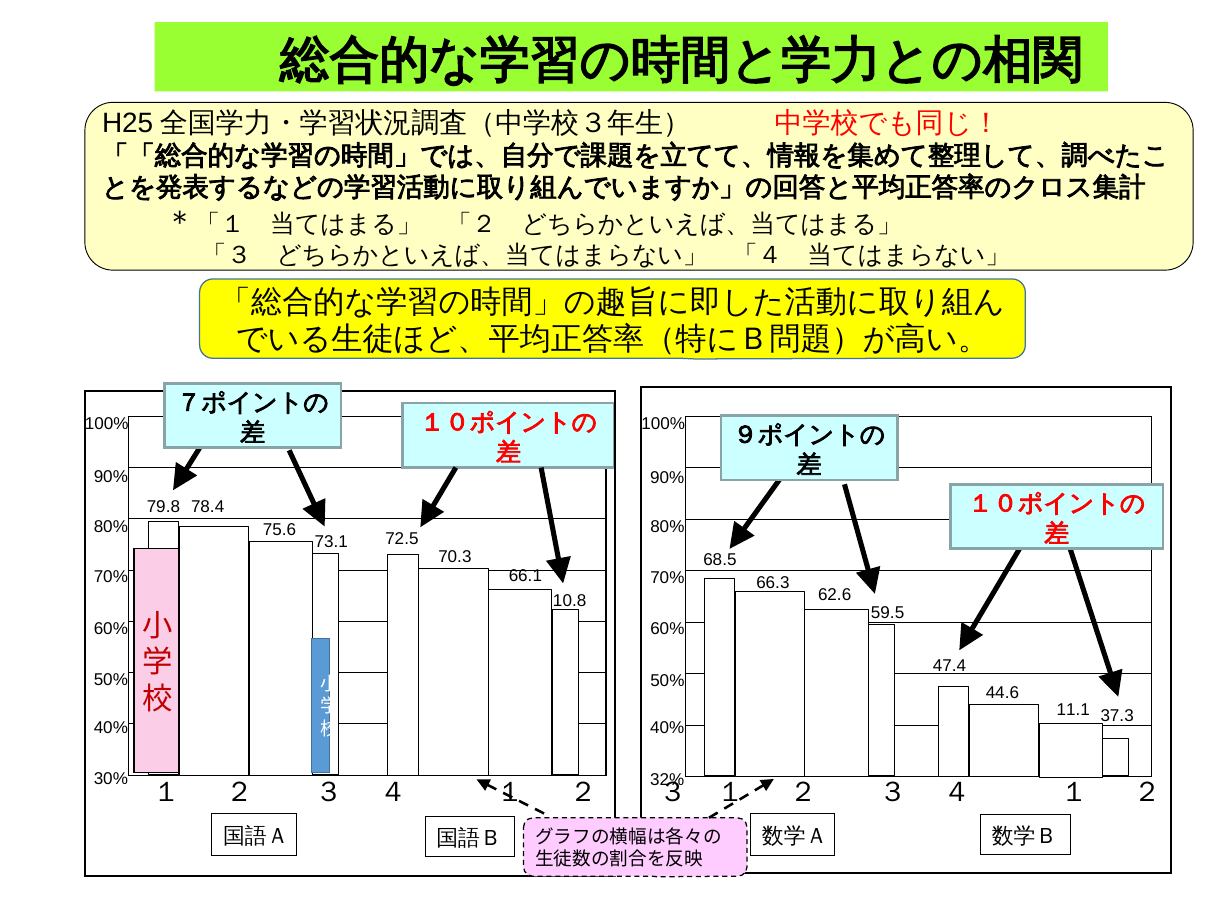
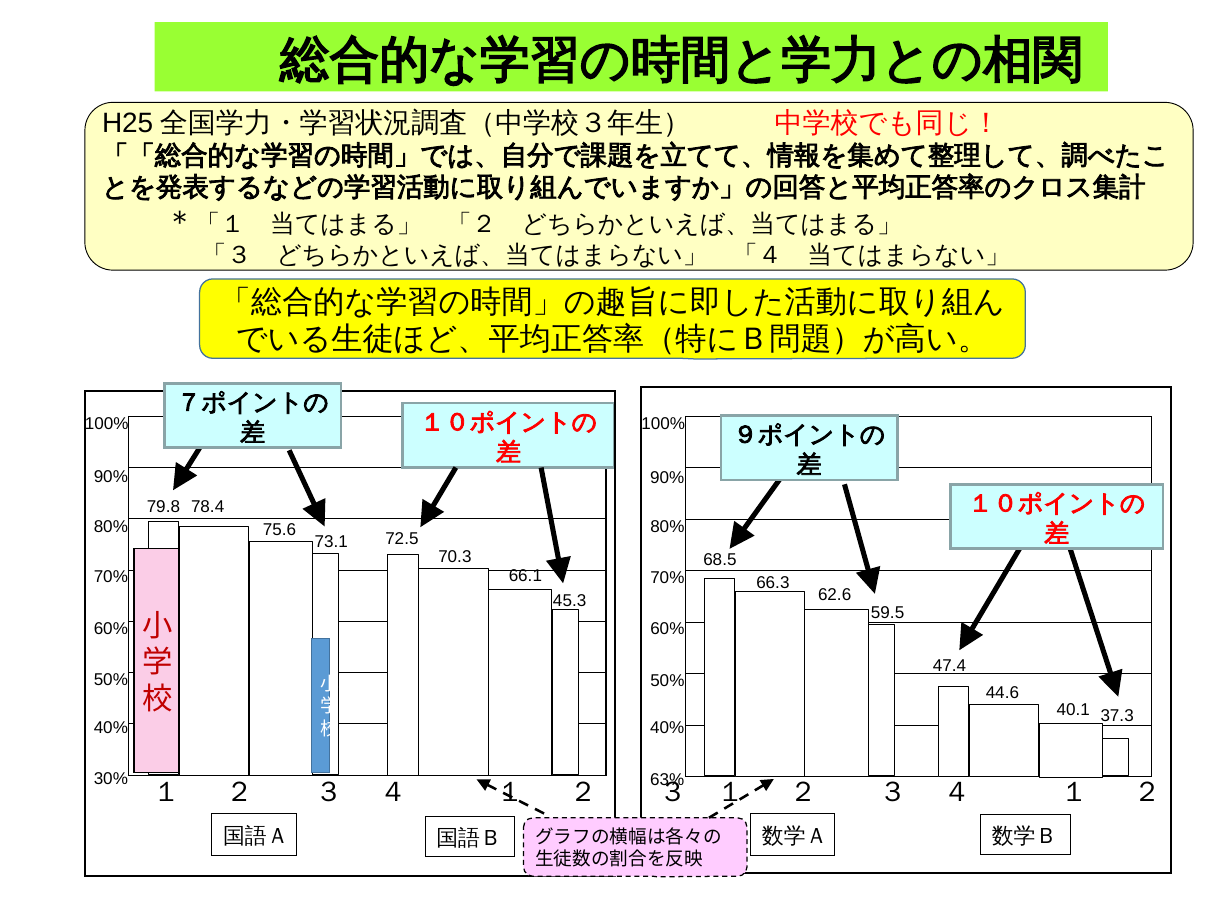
10.8: 10.8 -> 45.3 (570, 601)
11.1: 11.1 -> 40.1 (1073, 710)
32%: 32% -> 63% (667, 780)
